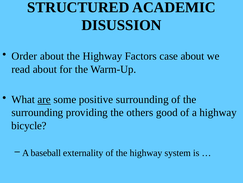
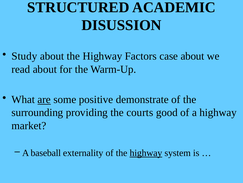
Order: Order -> Study (24, 56)
positive surrounding: surrounding -> demonstrate (142, 99)
others: others -> courts (140, 112)
bicycle: bicycle -> market (29, 125)
highway underline: none -> present (146, 152)
